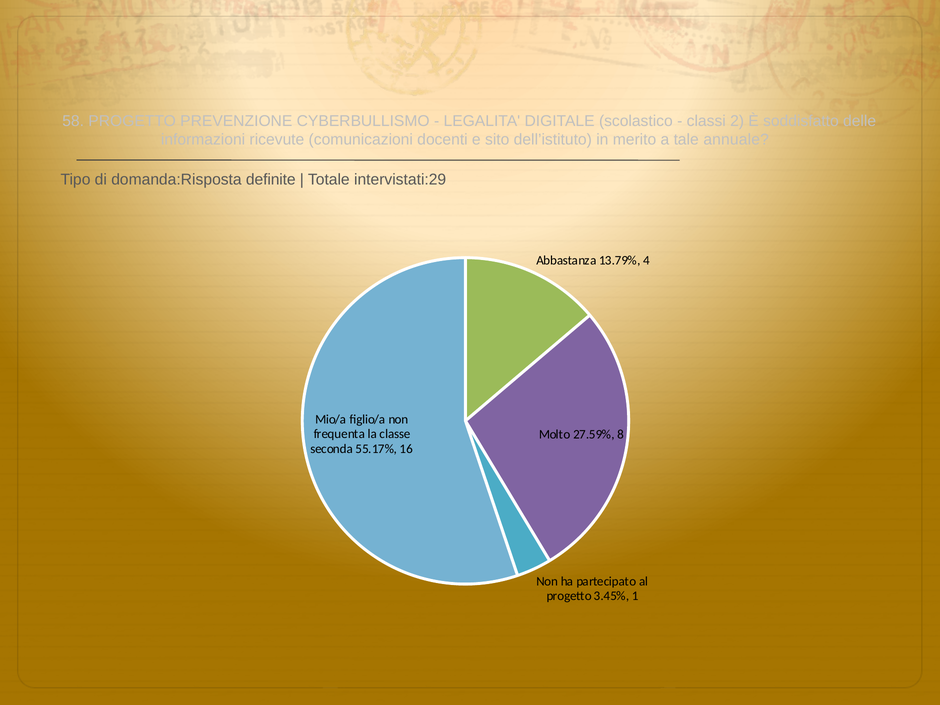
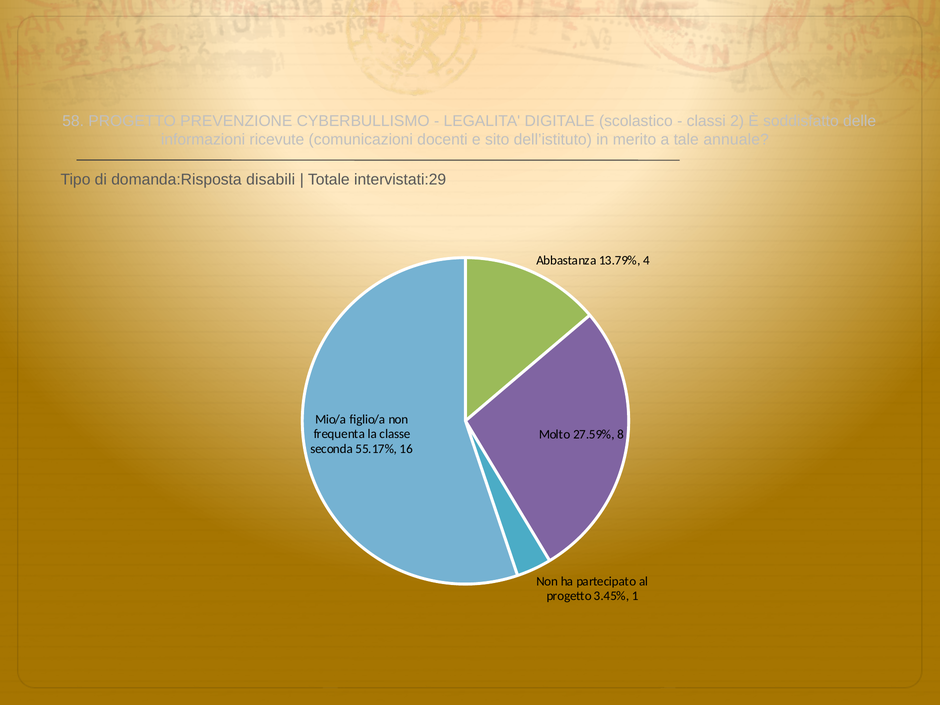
definite: definite -> disabili (271, 180)
